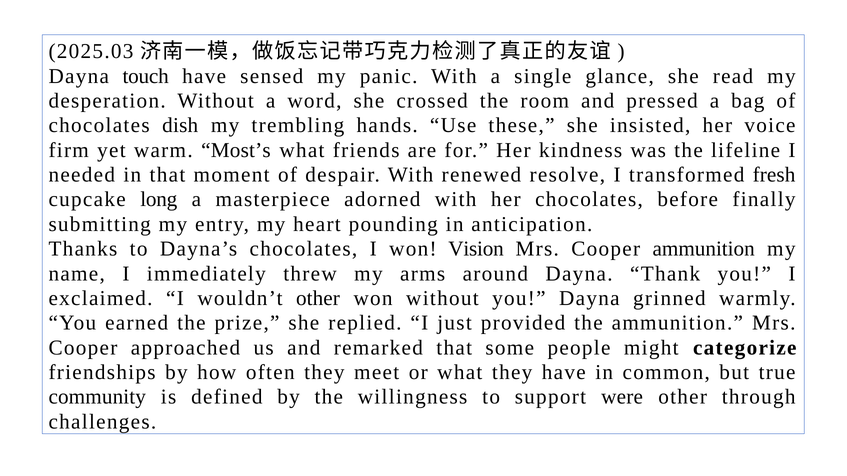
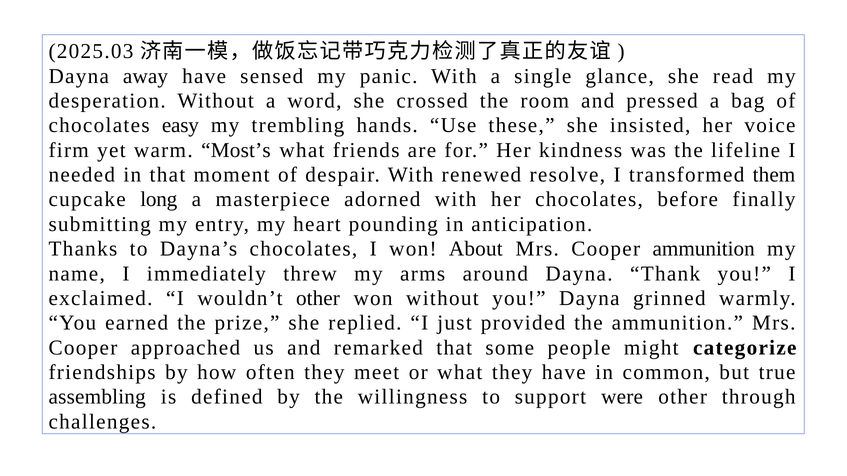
touch: touch -> away (146, 76)
dish: dish -> easy (180, 126)
fresh: fresh -> them (774, 175)
Vision: Vision -> About (476, 249)
community: community -> assembling (97, 397)
